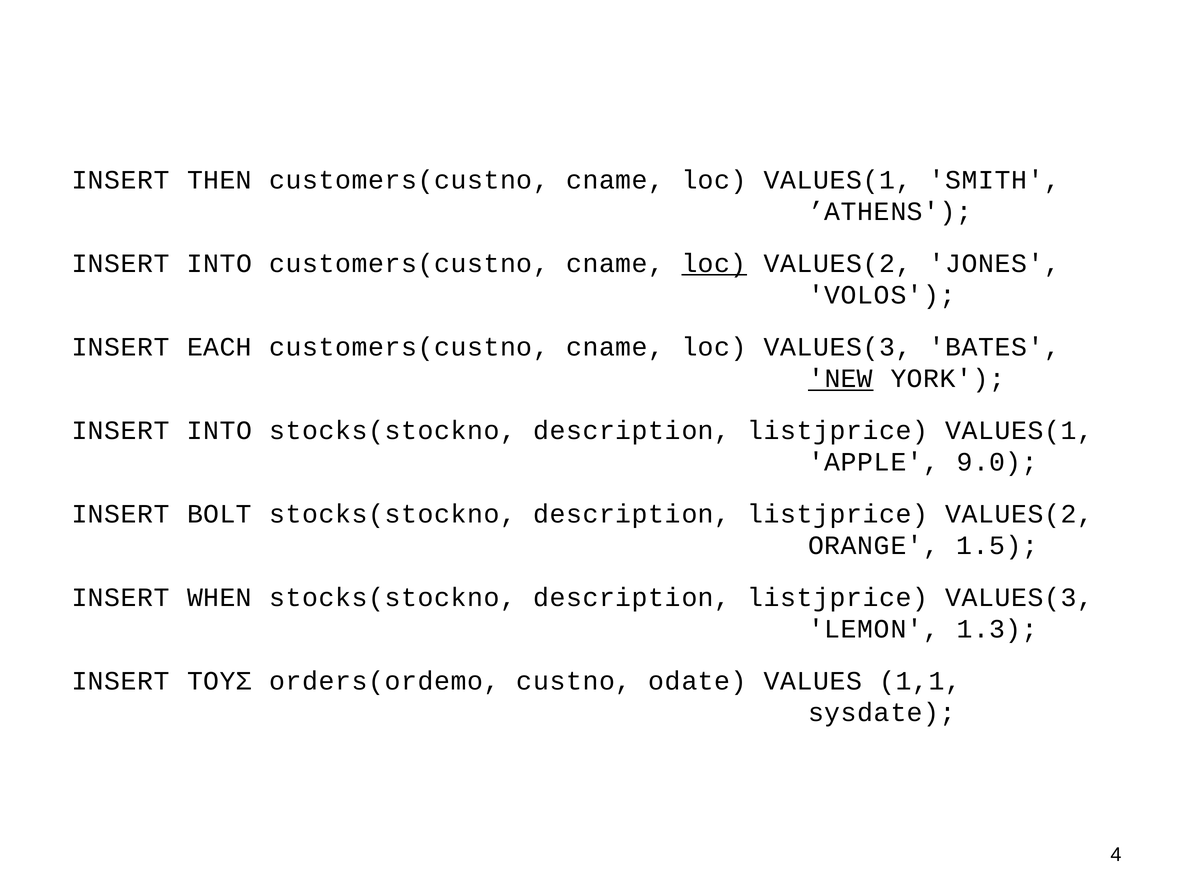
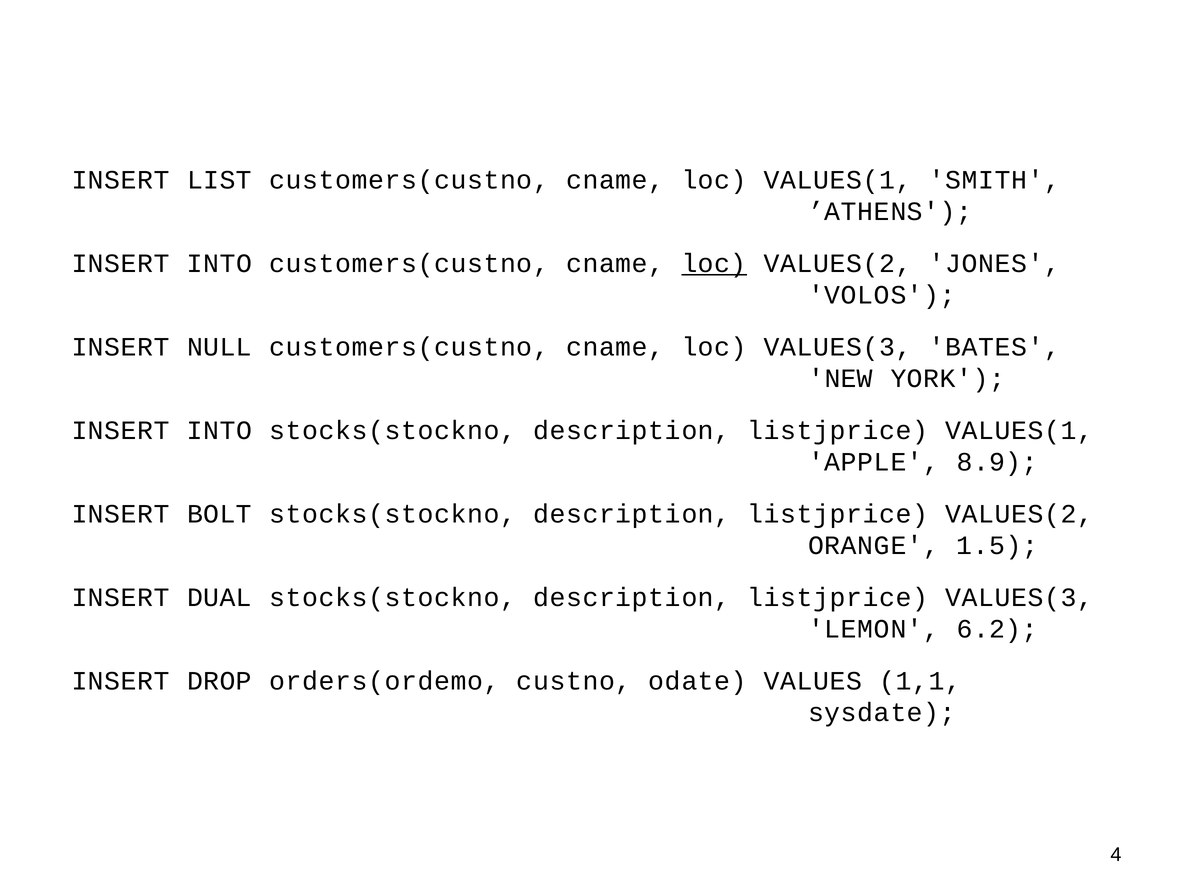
THEN: THEN -> LIST (219, 180)
EACH: EACH -> NULL (219, 347)
NEW underline: present -> none (841, 379)
9.0: 9.0 -> 8.9 (997, 462)
WHEN: WHEN -> DUAL (219, 597)
1.3: 1.3 -> 6.2 (997, 629)
ΤΟΥΣ: ΤΟΥΣ -> DROP (219, 681)
